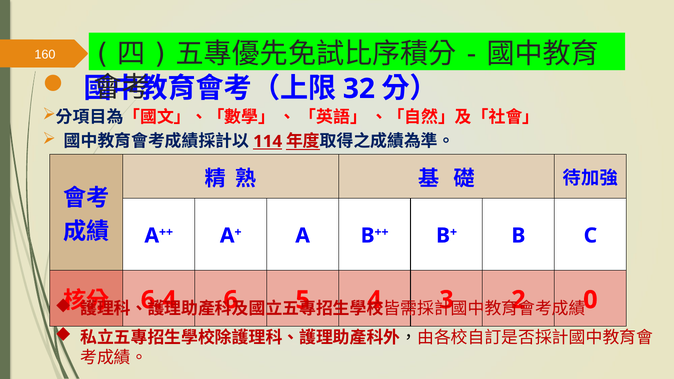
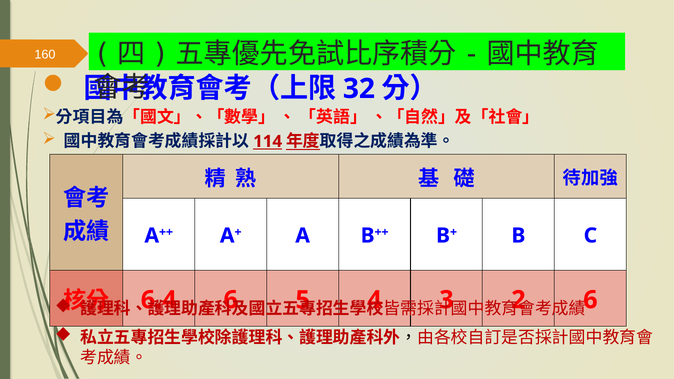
0: 0 -> 6 (590, 300)
